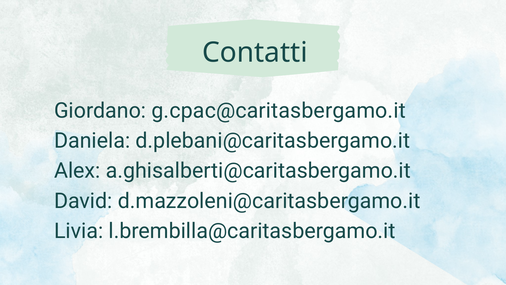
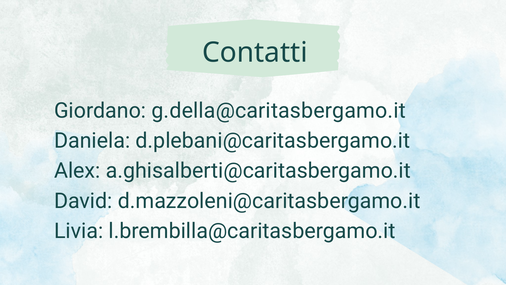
g.cpac@caritasbergamo.it: g.cpac@caritasbergamo.it -> g.della@caritasbergamo.it (279, 110)
